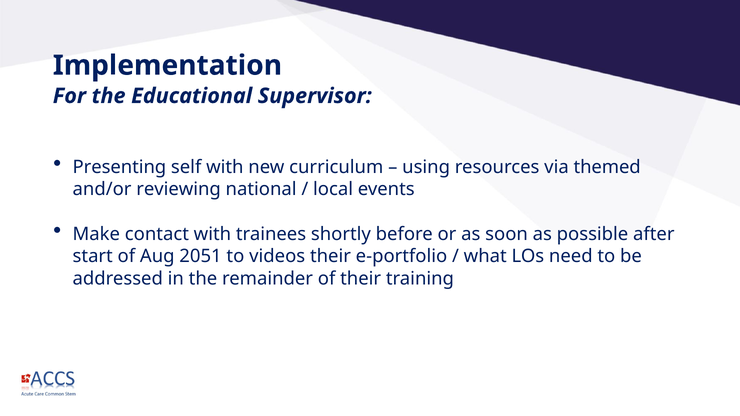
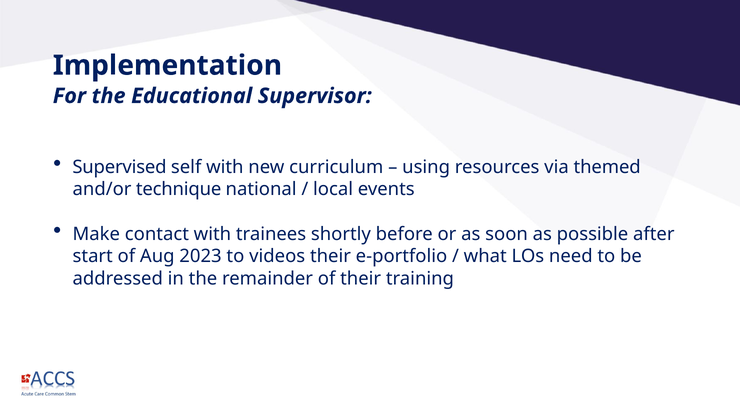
Presenting: Presenting -> Supervised (119, 167)
reviewing: reviewing -> technique (179, 189)
2051: 2051 -> 2023 (201, 257)
